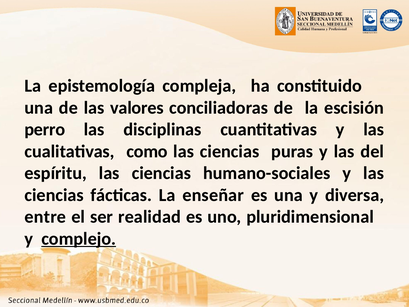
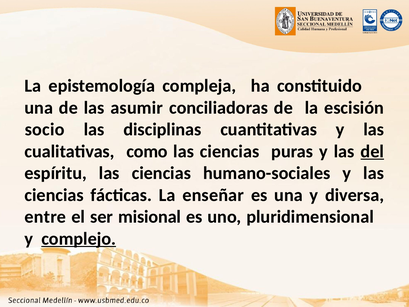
valores: valores -> asumir (137, 108)
perro: perro -> socio (45, 129)
del underline: none -> present (372, 151)
realidad: realidad -> misional (150, 217)
